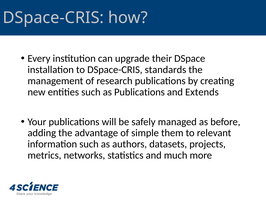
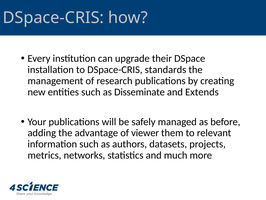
as Publications: Publications -> Disseminate (139, 92)
simple: simple -> viewer (145, 133)
